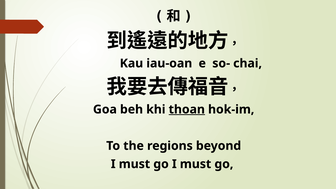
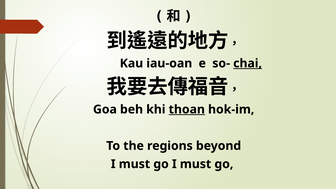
chai underline: none -> present (248, 63)
